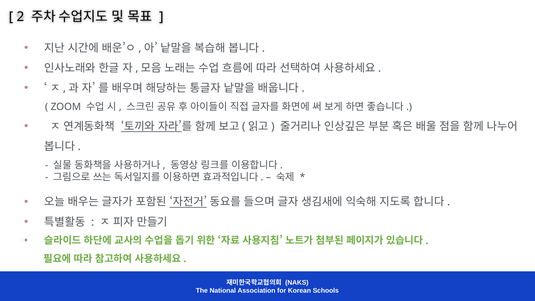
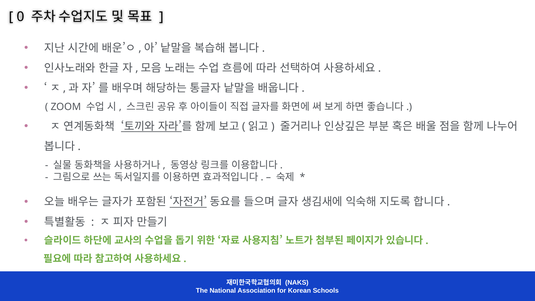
2: 2 -> 0 (20, 17)
